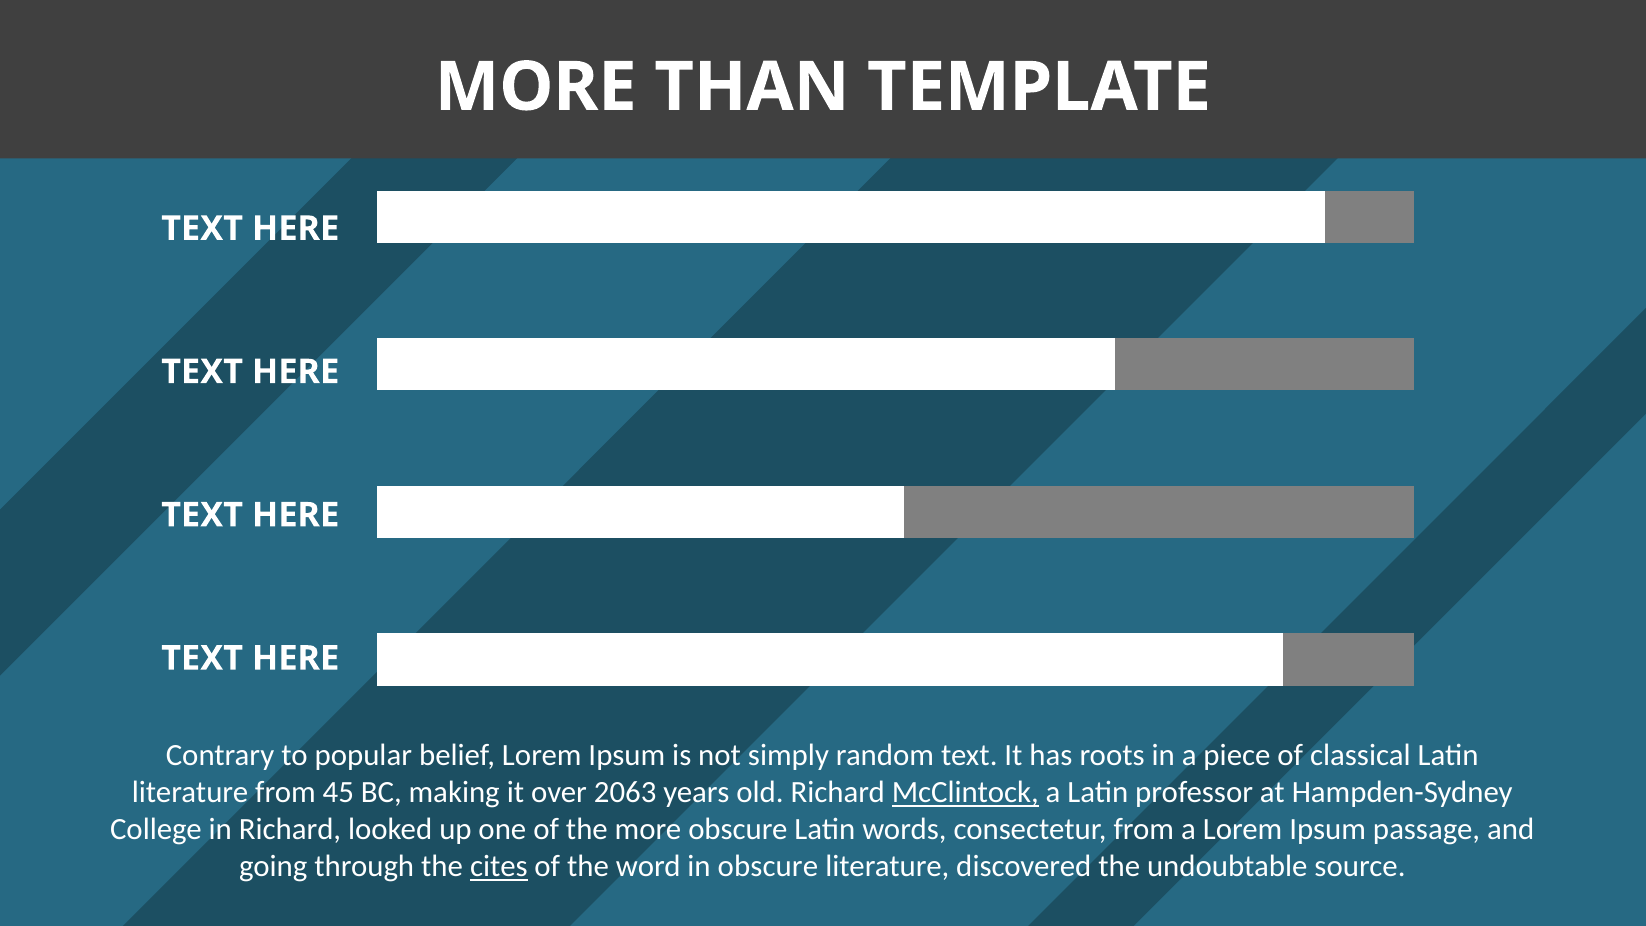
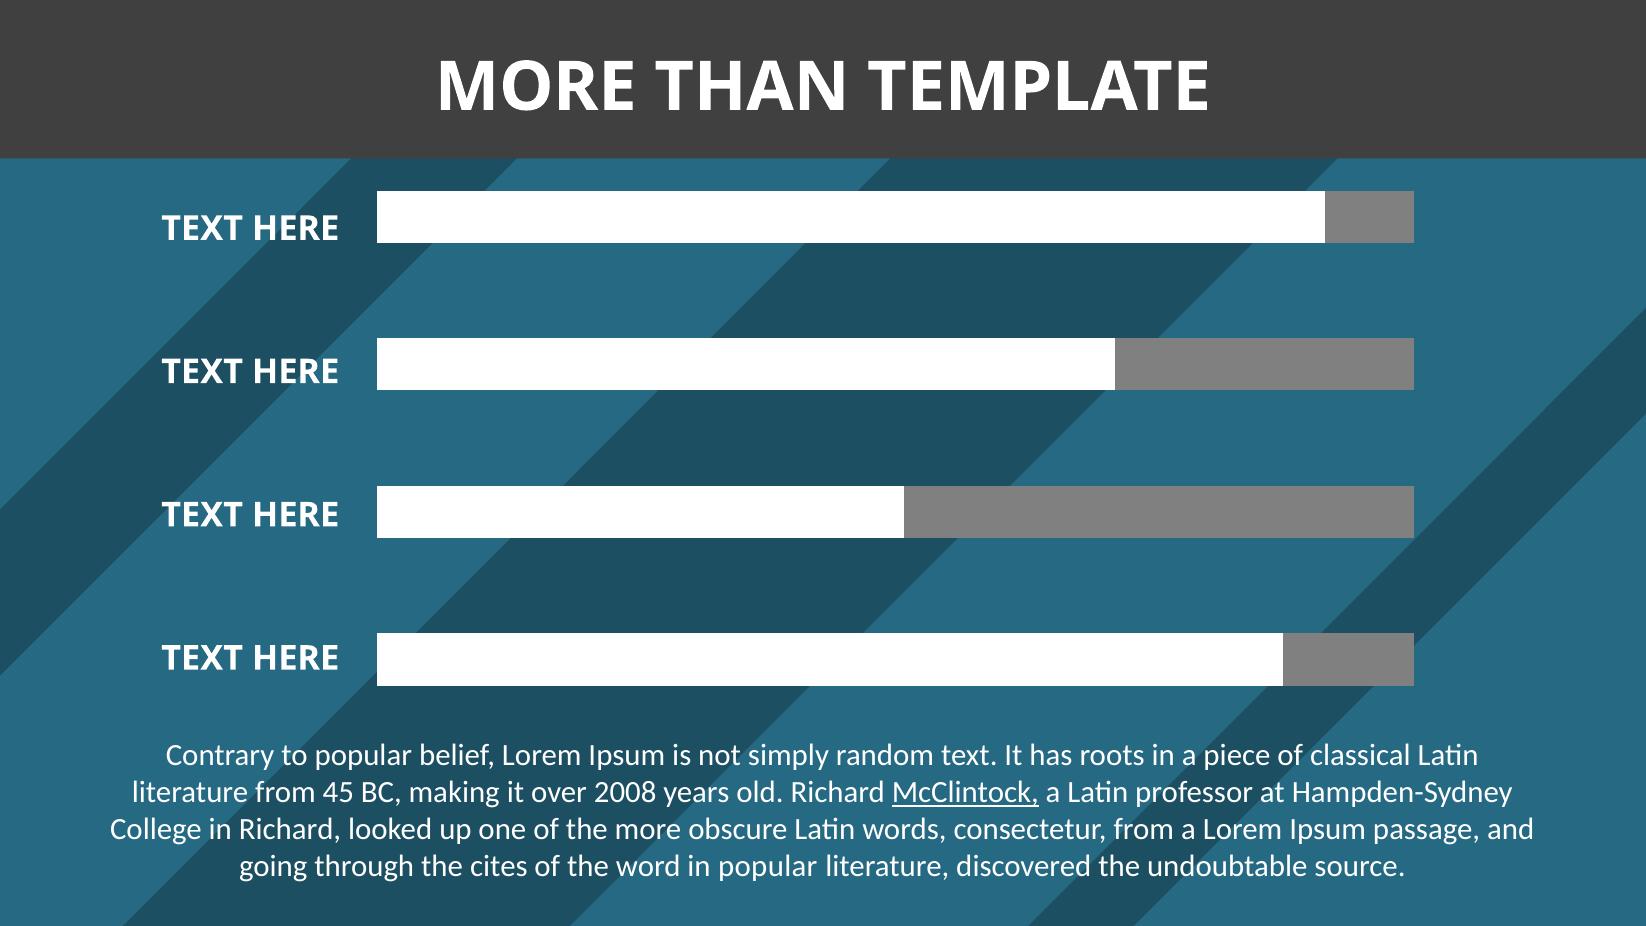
2063: 2063 -> 2008 (625, 793)
cites underline: present -> none (499, 867)
in obscure: obscure -> popular (768, 867)
